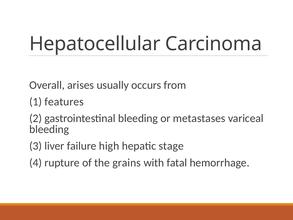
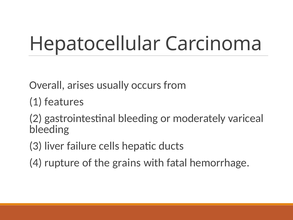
metastases: metastases -> moderately (199, 118)
high: high -> cells (109, 146)
stage: stage -> ducts (171, 146)
